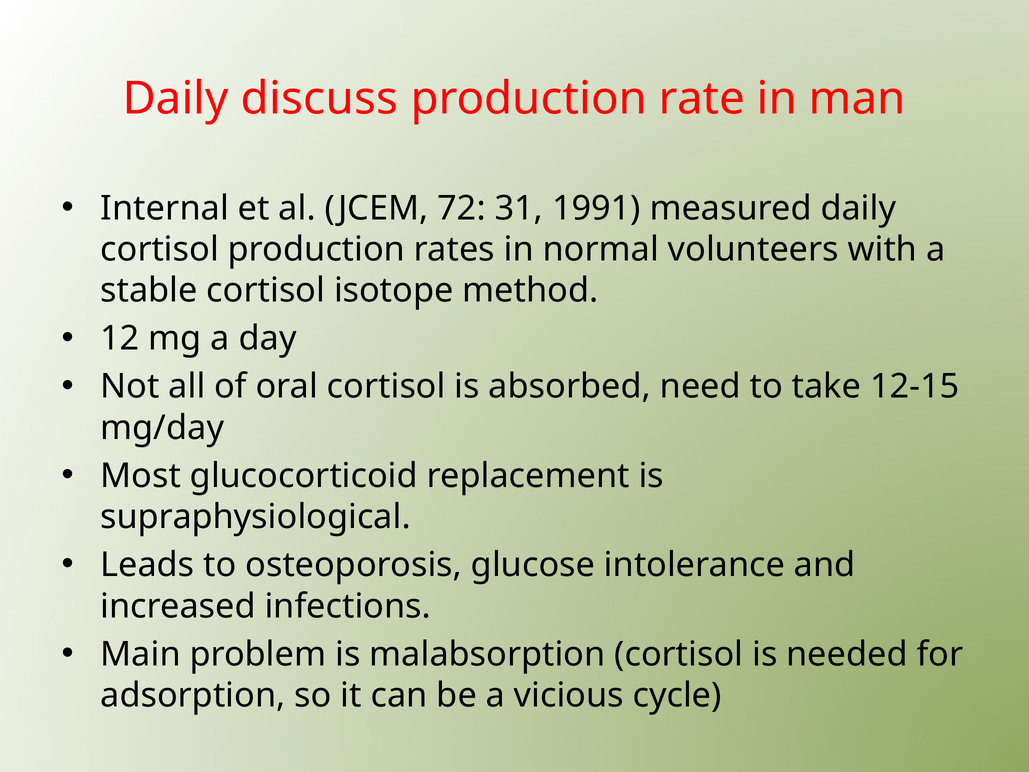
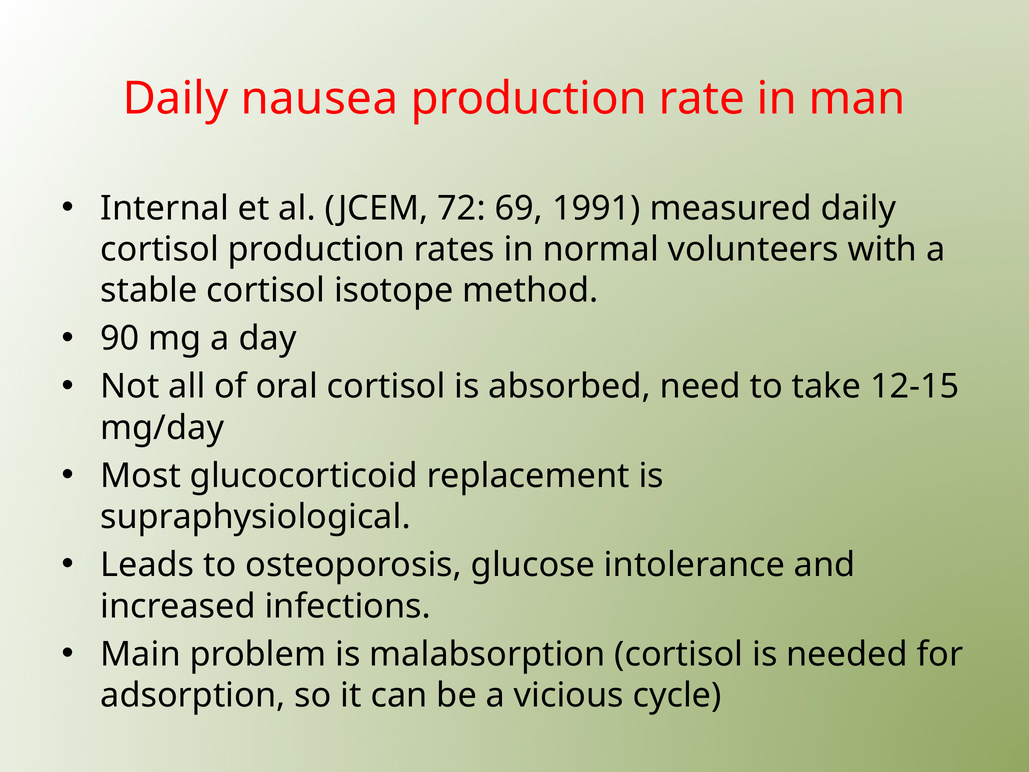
discuss: discuss -> nausea (319, 98)
31: 31 -> 69 (519, 208)
12: 12 -> 90 (120, 339)
